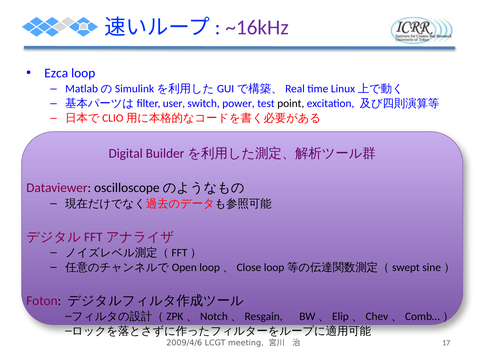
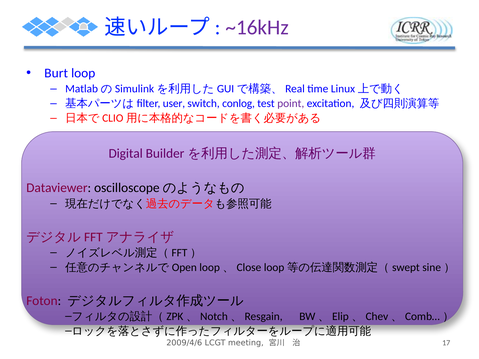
Ezca: Ezca -> Burt (56, 73)
power: power -> conlog (239, 104)
point colour: black -> purple (291, 104)
